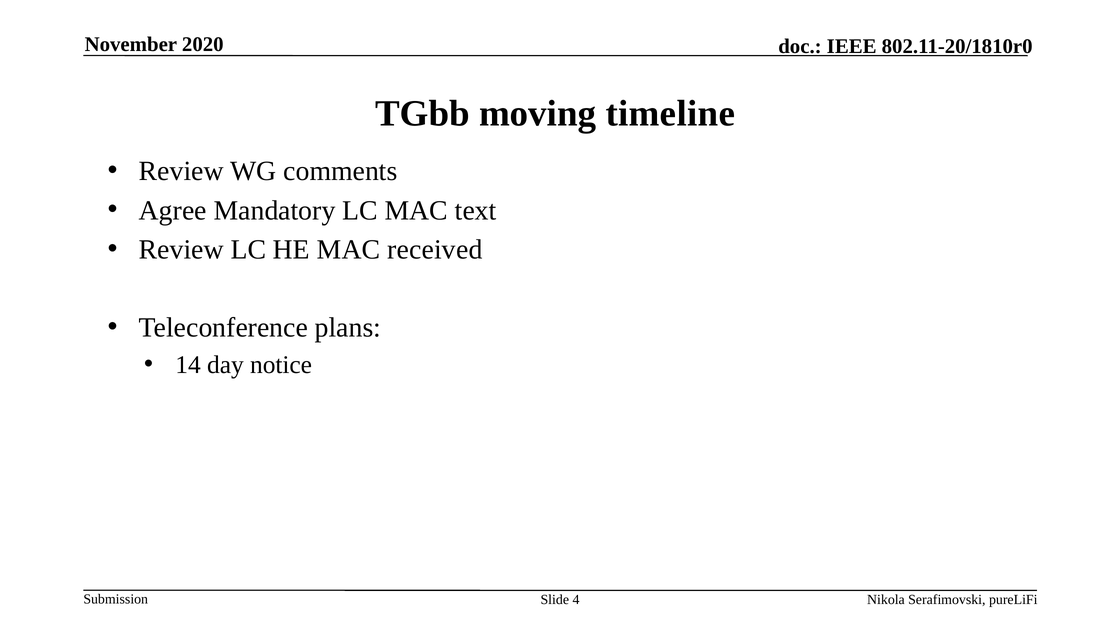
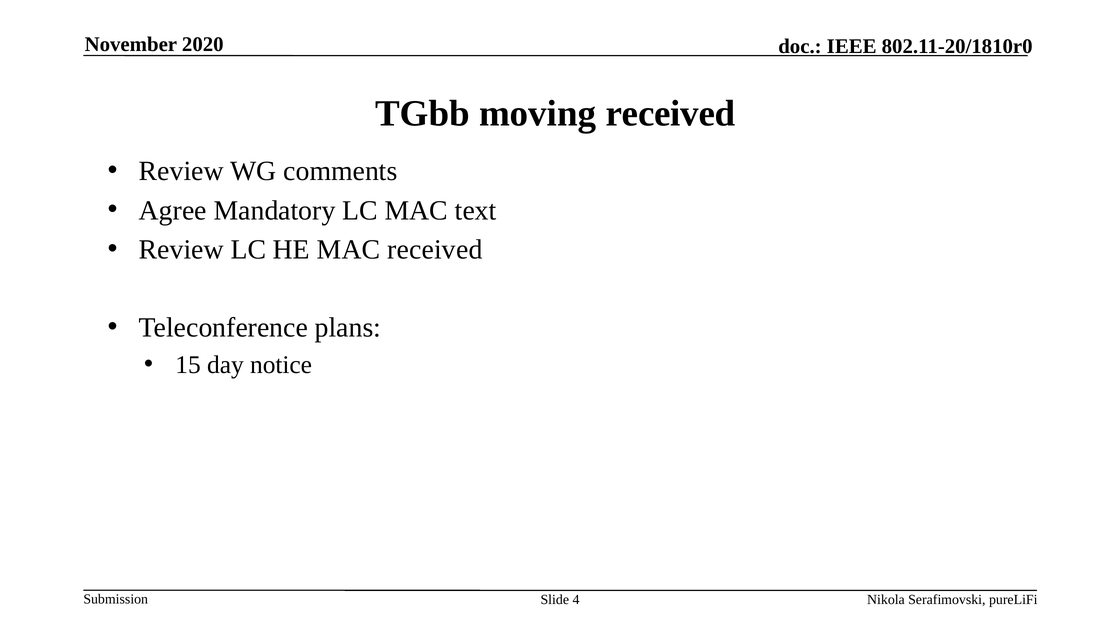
moving timeline: timeline -> received (671, 114)
14: 14 -> 15 (188, 365)
